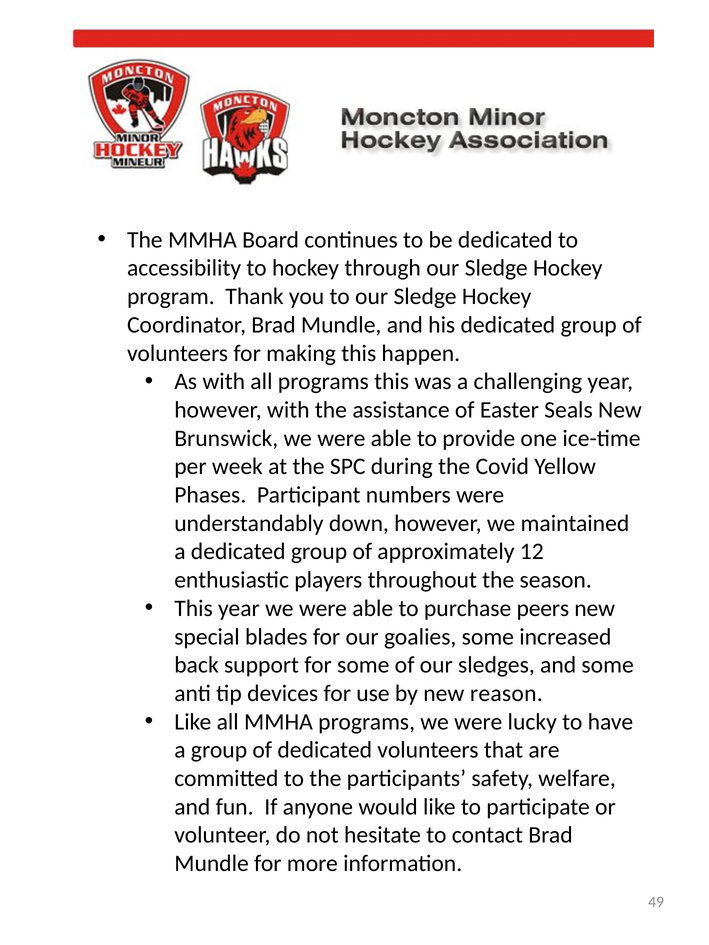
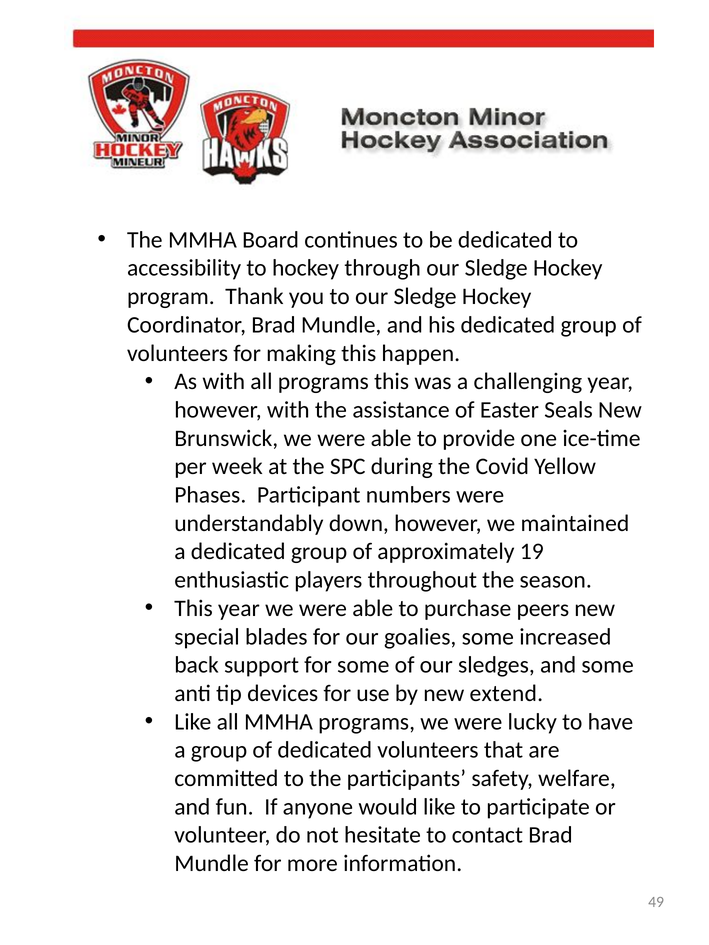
12: 12 -> 19 (532, 552)
reason: reason -> extend (506, 694)
